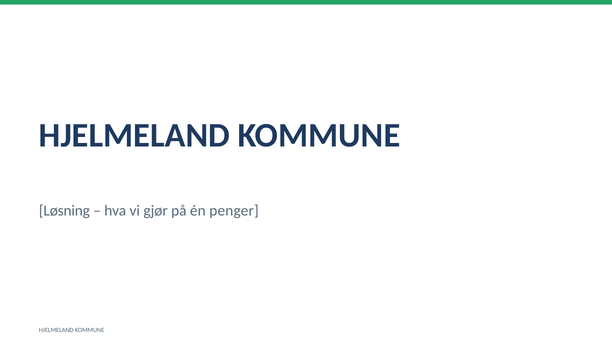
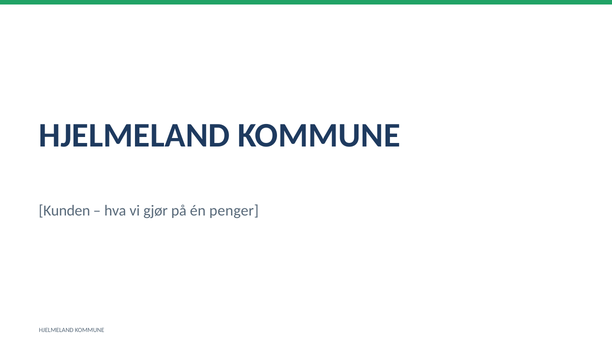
Løsning: Løsning -> Kunden (64, 211)
